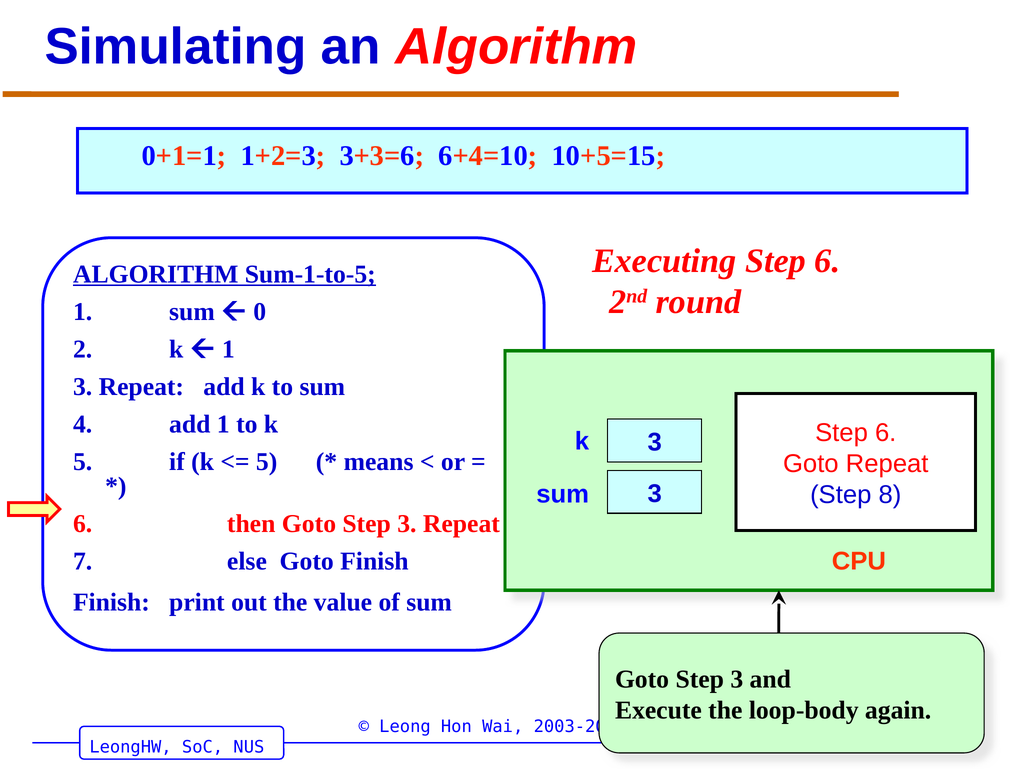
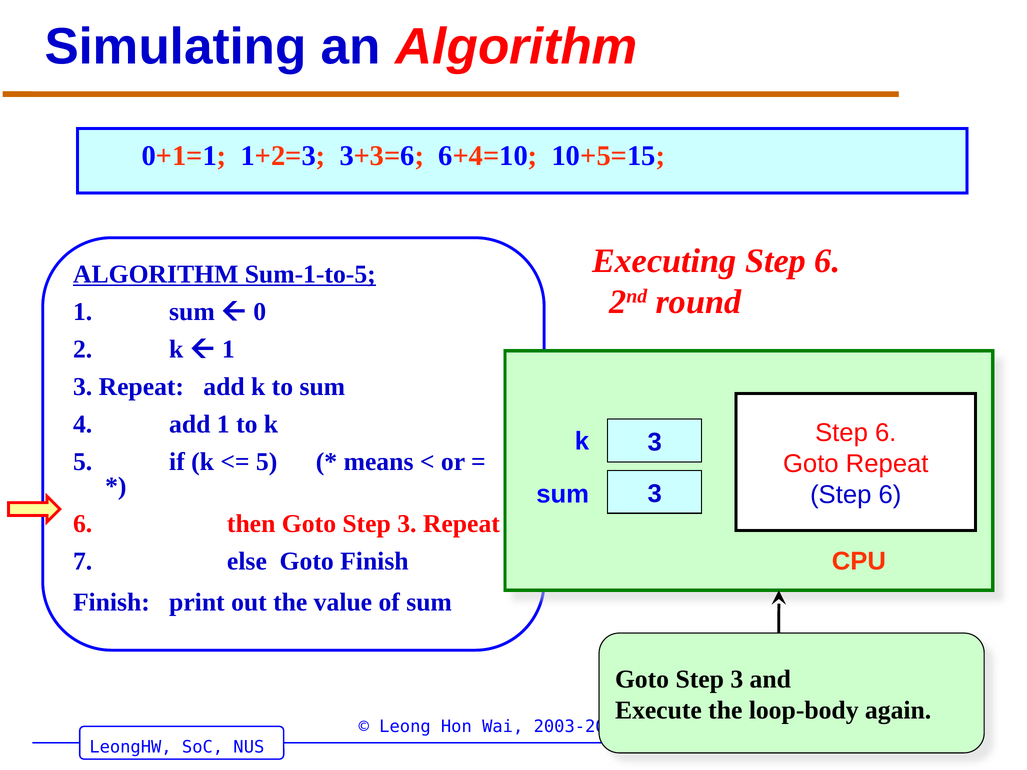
8: 8 -> 6 (890, 495)
